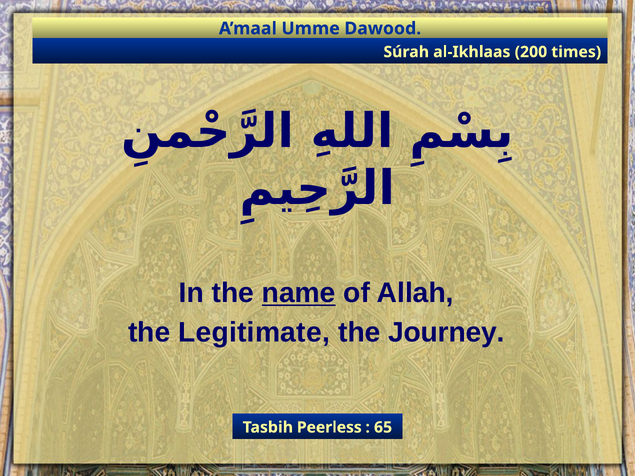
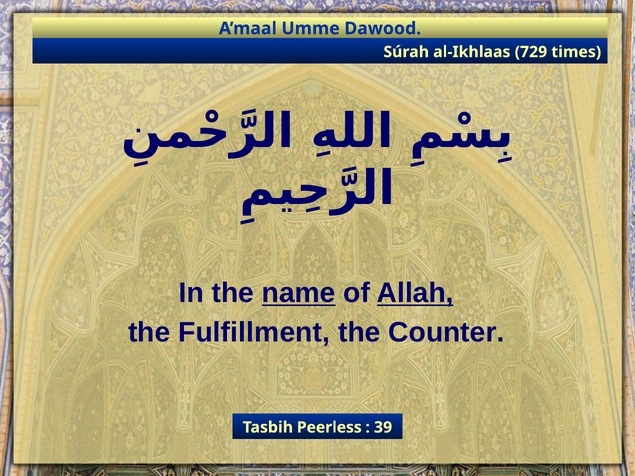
200: 200 -> 729 (531, 52)
Allah underline: none -> present (415, 293)
Legitimate: Legitimate -> Fulfillment (254, 333)
Journey: Journey -> Counter (446, 333)
65: 65 -> 39 (383, 428)
